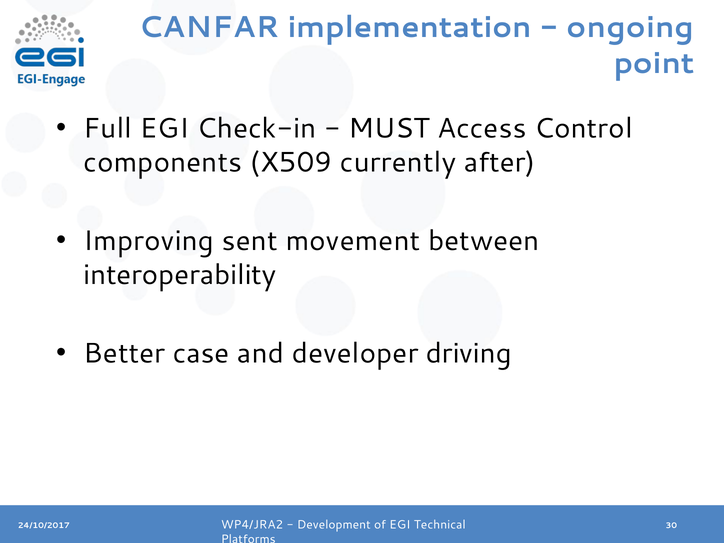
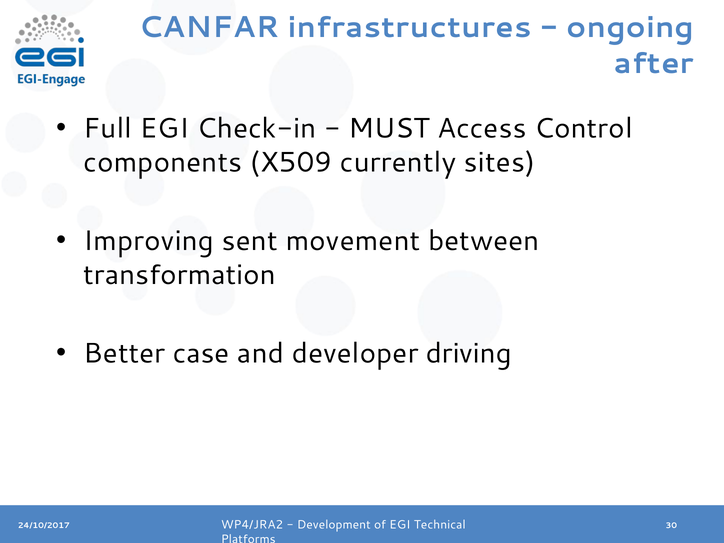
implementation: implementation -> infrastructures (410, 27)
point: point -> after (654, 63)
after: after -> sites (500, 162)
interoperability: interoperability -> transformation (180, 275)
